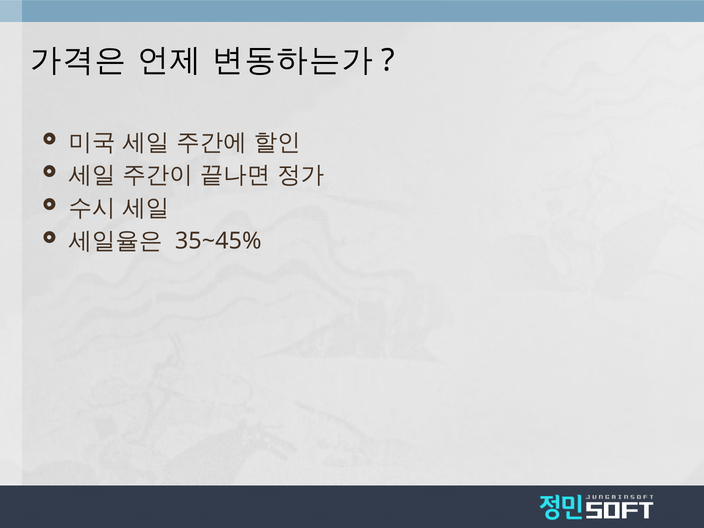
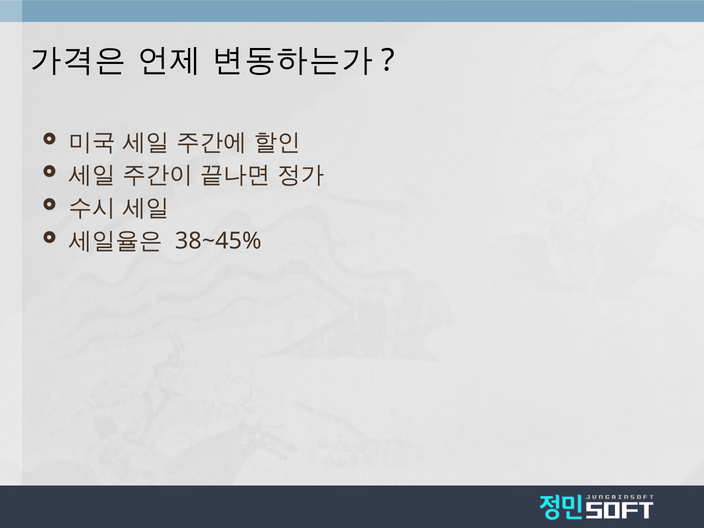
35~45%: 35~45% -> 38~45% (218, 241)
